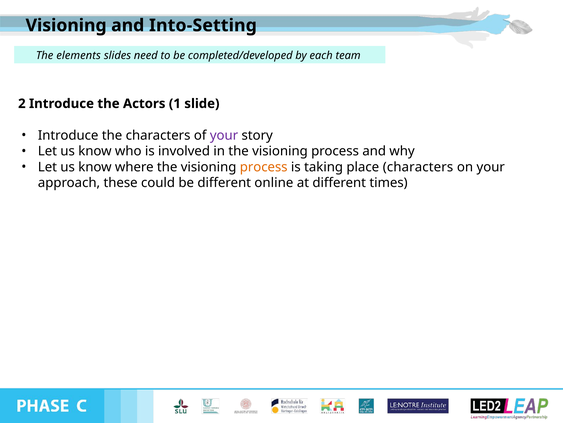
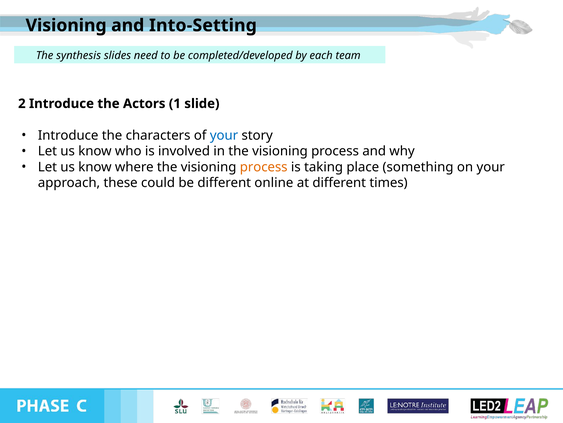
elements: elements -> synthesis (79, 55)
your colour: purple -> blue (224, 135)
place characters: characters -> something (418, 167)
